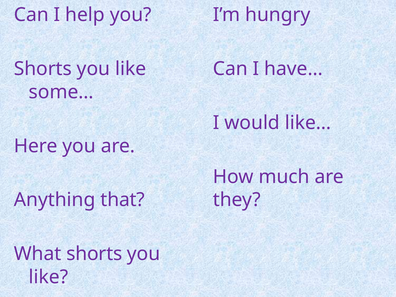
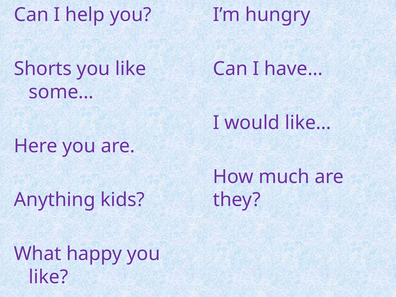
that: that -> kids (123, 200)
What shorts: shorts -> happy (94, 254)
